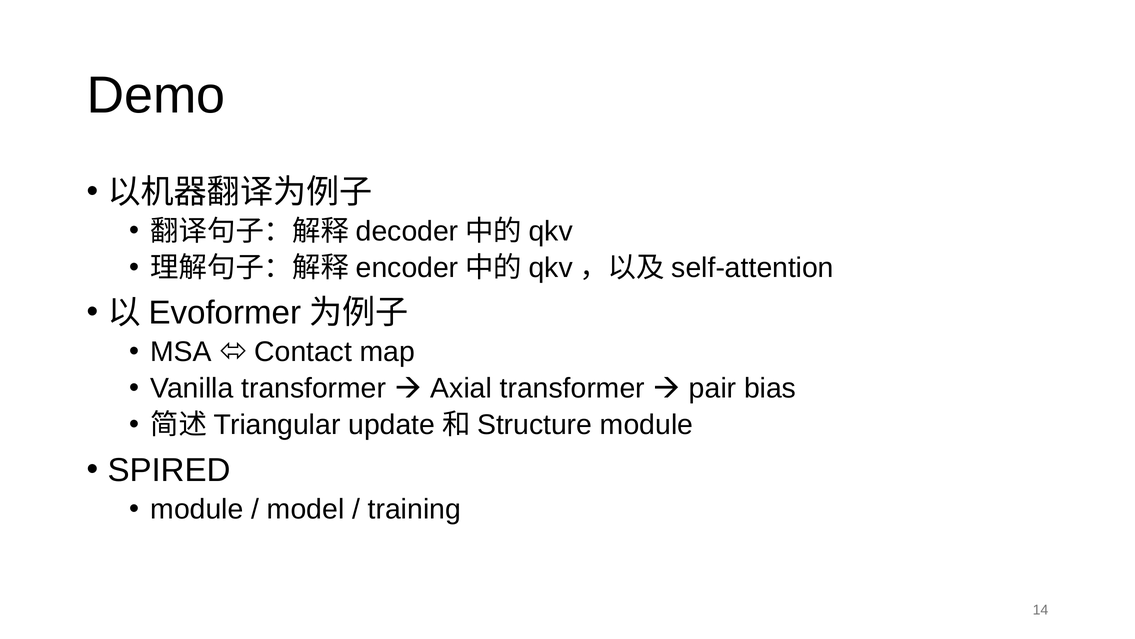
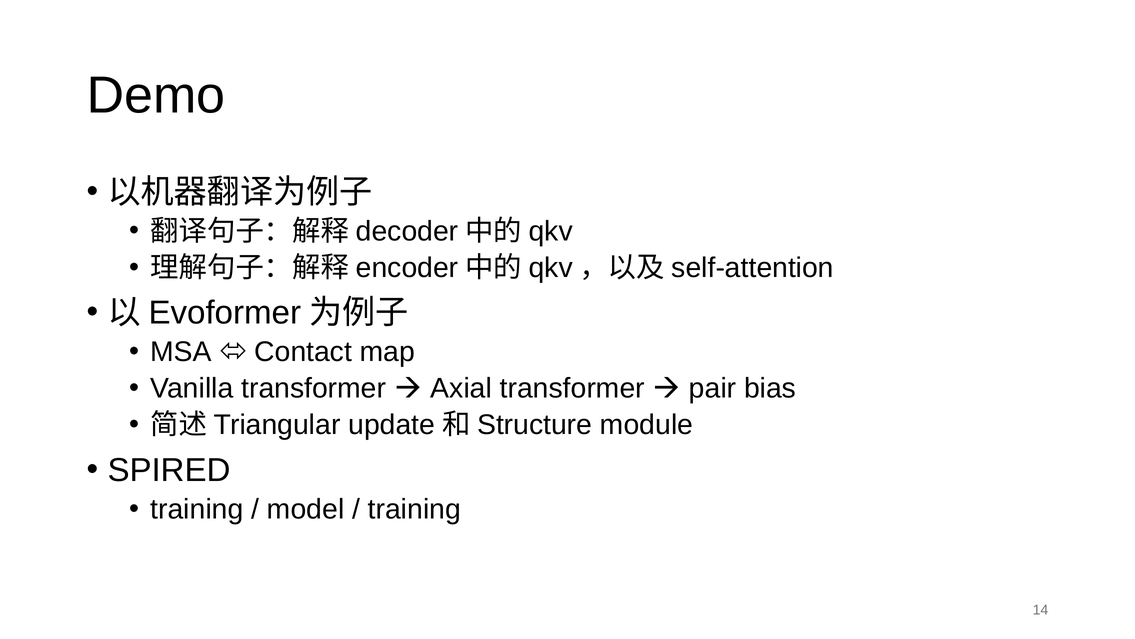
module: module -> training (197, 509)
